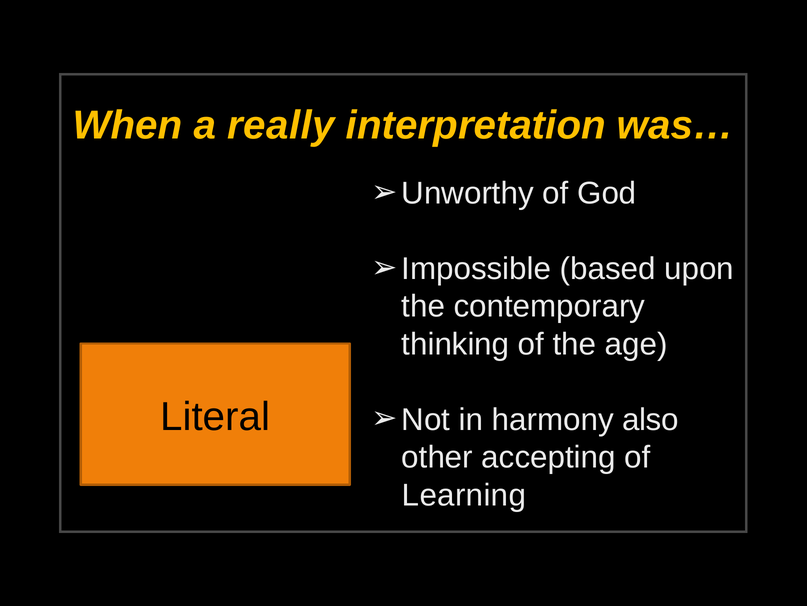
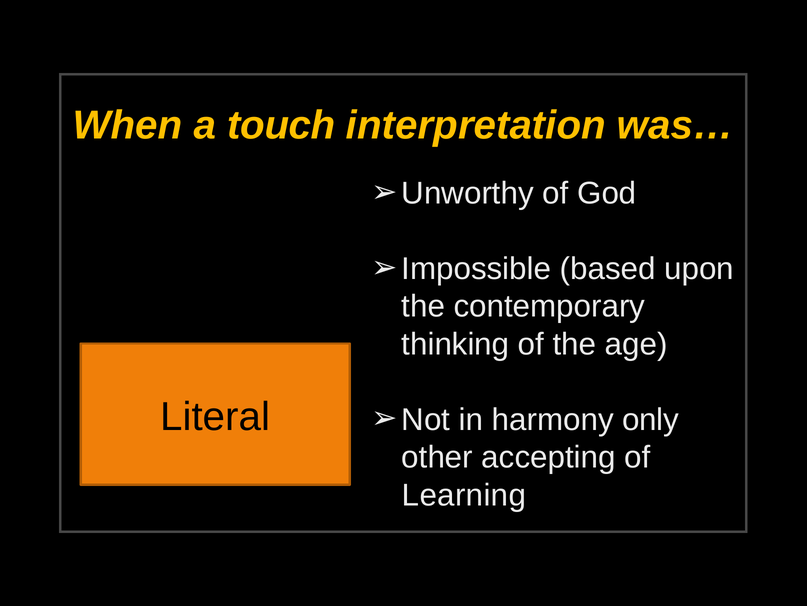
really: really -> touch (281, 125)
also: also -> only (650, 419)
